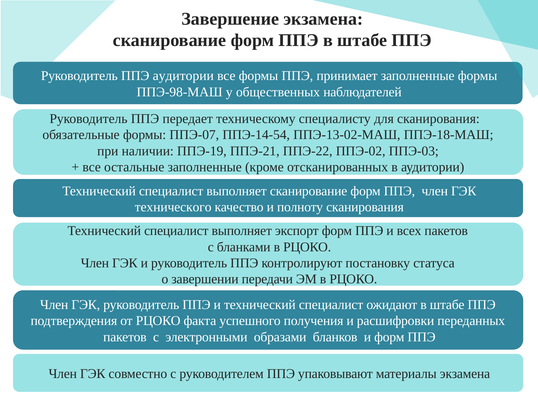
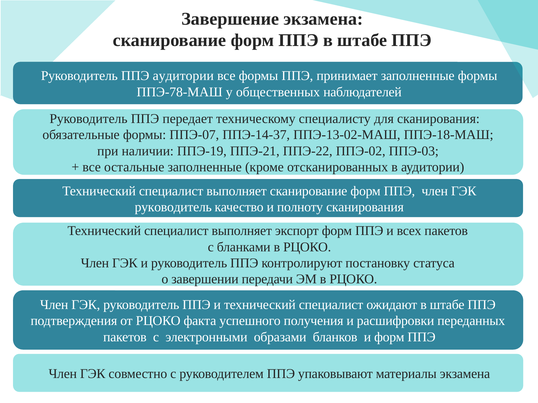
ППЭ-98-МАШ: ППЭ-98-МАШ -> ППЭ-78-МАШ (180, 92)
ППЭ-14-54: ППЭ-14-54 -> ППЭ-14-37 (256, 135)
технического: технического -> руководитель (173, 207)
